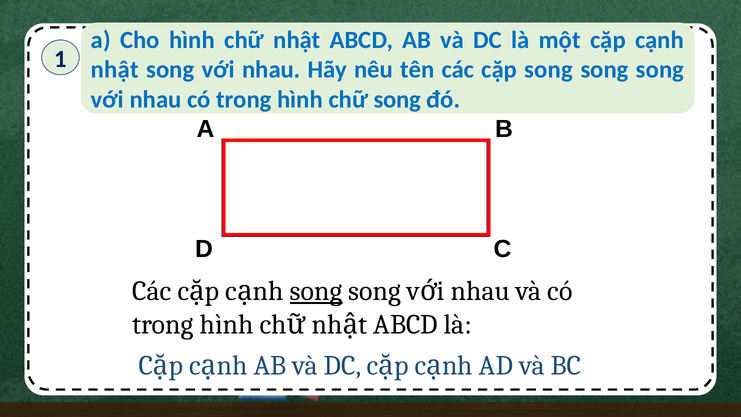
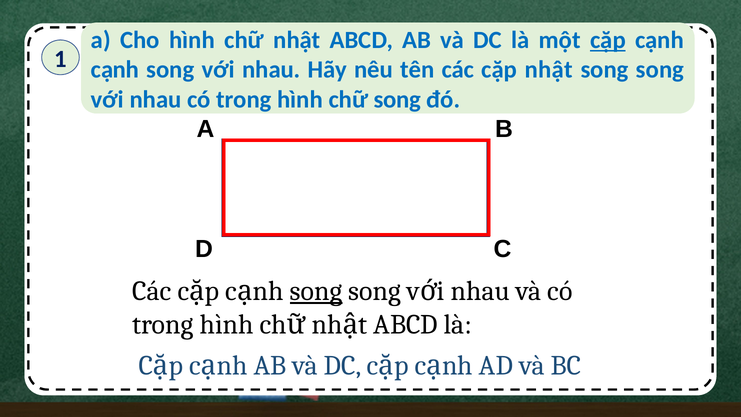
cặp underline: none -> present (608, 40)
nhật: nhật -> cạnh (115, 70)
cặp song: song -> nhật (549, 70)
